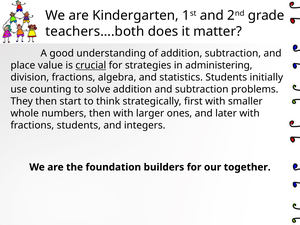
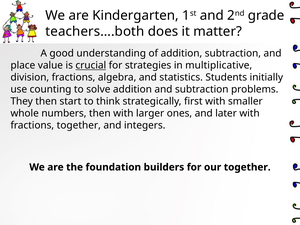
administering: administering -> multiplicative (219, 65)
fractions students: students -> together (79, 125)
